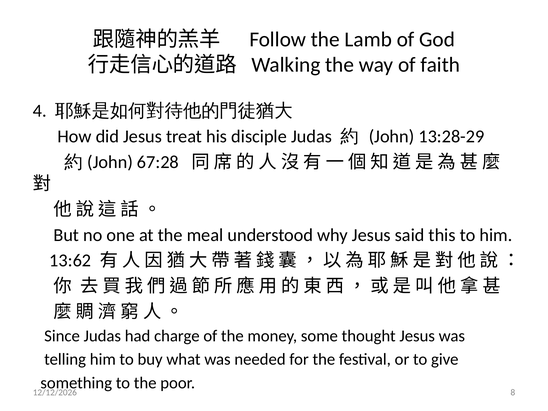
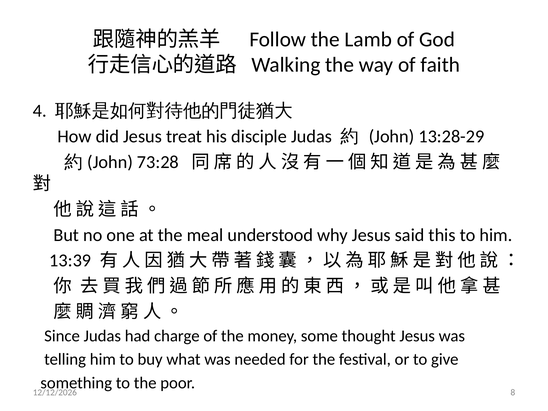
67:28: 67:28 -> 73:28 (158, 162)
13:62: 13:62 -> 13:39 (70, 261)
